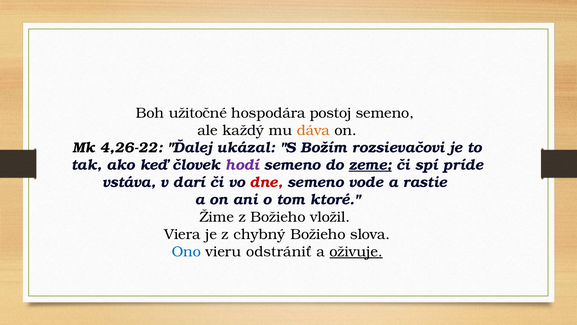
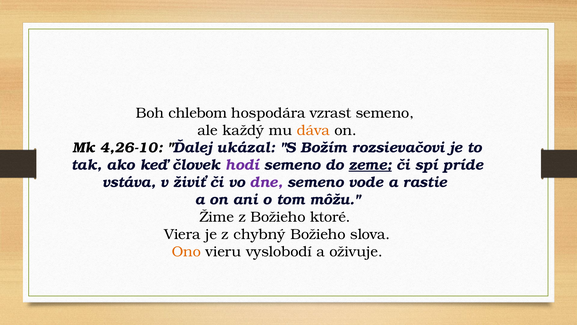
užitočné: užitočné -> chlebom (198, 113)
postoj: postoj -> vzrast (331, 113)
4,26-22: 4,26-22 -> 4,26-10 (131, 147)
darí: darí -> živiť (189, 182)
dne colour: red -> purple (266, 182)
ktoré: ktoré -> môžu (335, 199)
vložil: vložil -> ktoré (330, 217)
Ono colour: blue -> orange (186, 251)
odstrániť: odstrániť -> vyslobodí (279, 251)
oživuje underline: present -> none (356, 251)
